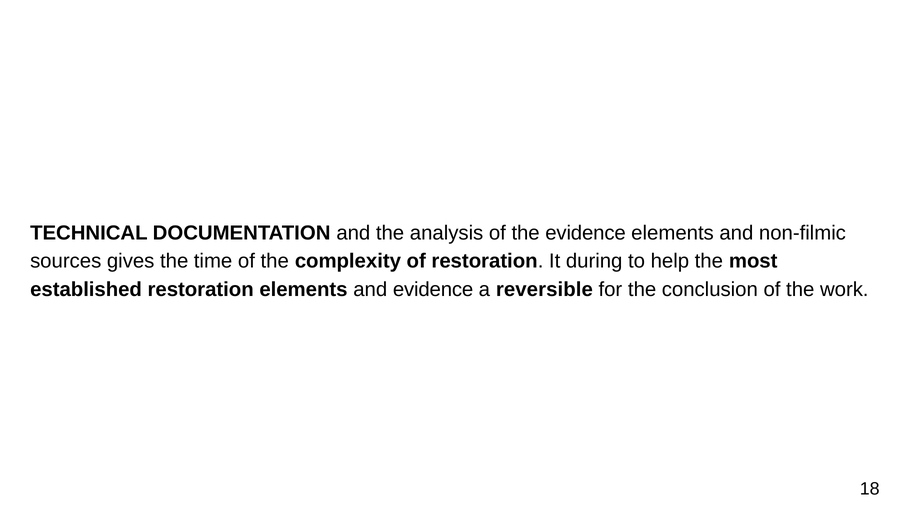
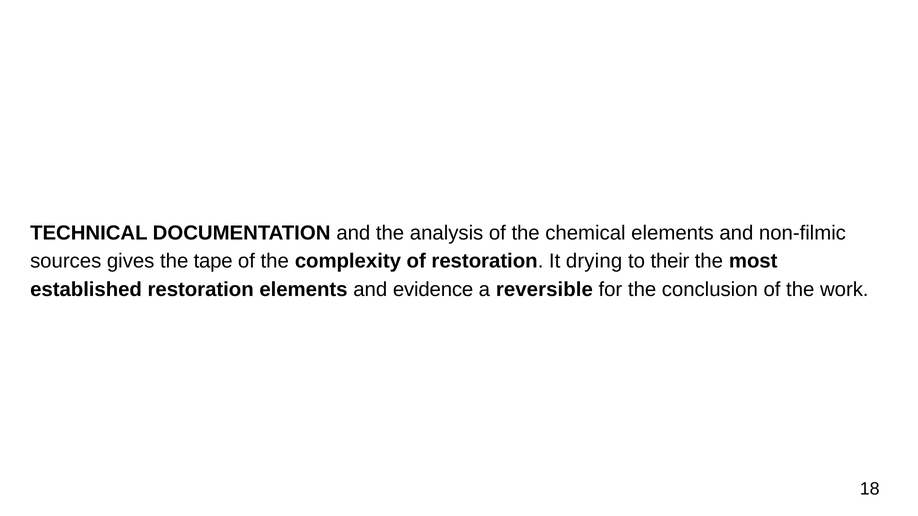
the evidence: evidence -> chemical (585, 233)
time: time -> tape (213, 261)
during: during -> drying (594, 261)
help: help -> their (670, 261)
